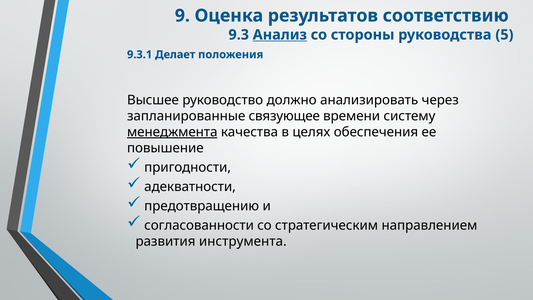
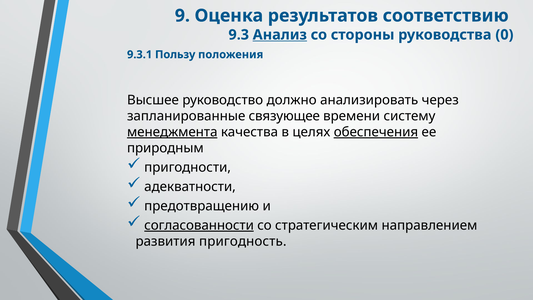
5: 5 -> 0 (504, 35)
Делает: Делает -> Пользу (175, 55)
обеспечения underline: none -> present (376, 132)
повышение: повышение -> природным (165, 148)
согласованности underline: none -> present (199, 225)
инструмента: инструмента -> пригодность (243, 241)
